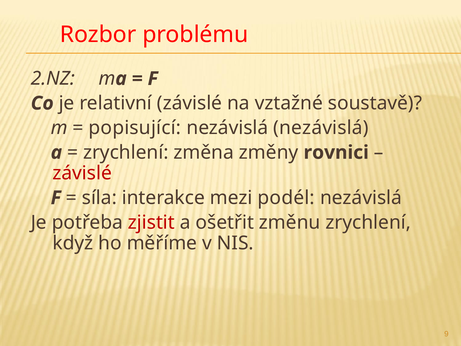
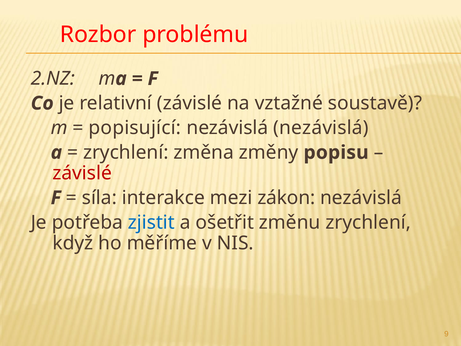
rovnici: rovnici -> popisu (336, 152)
podél: podél -> zákon (286, 198)
zjistit colour: red -> blue (151, 222)
